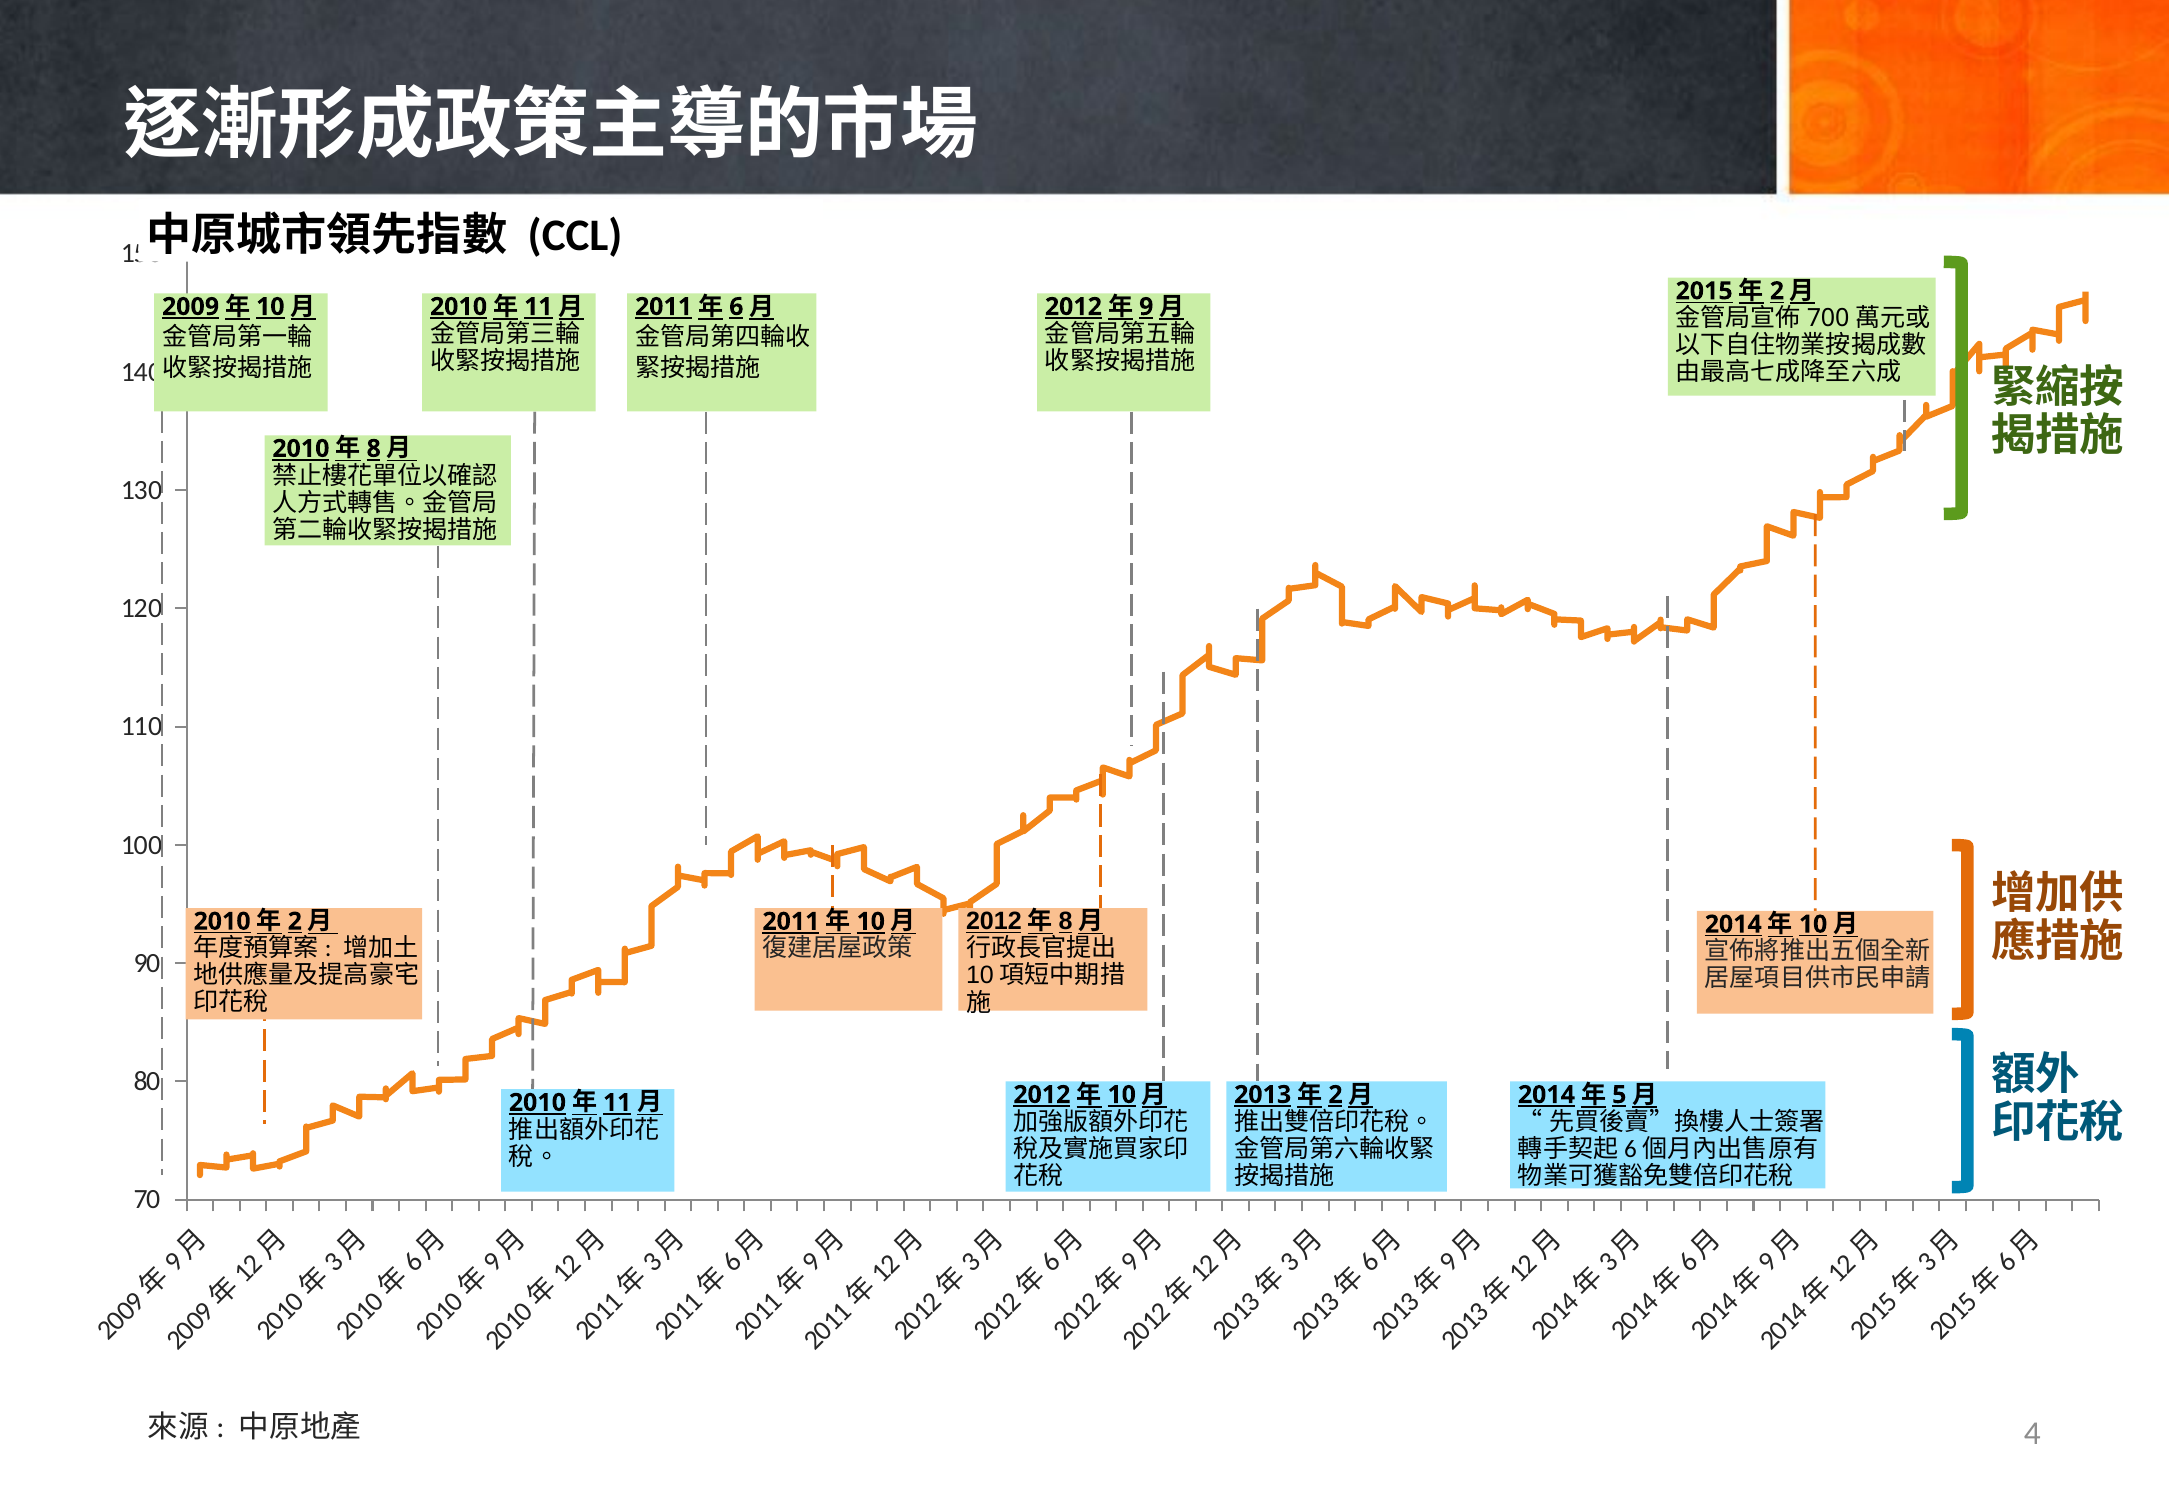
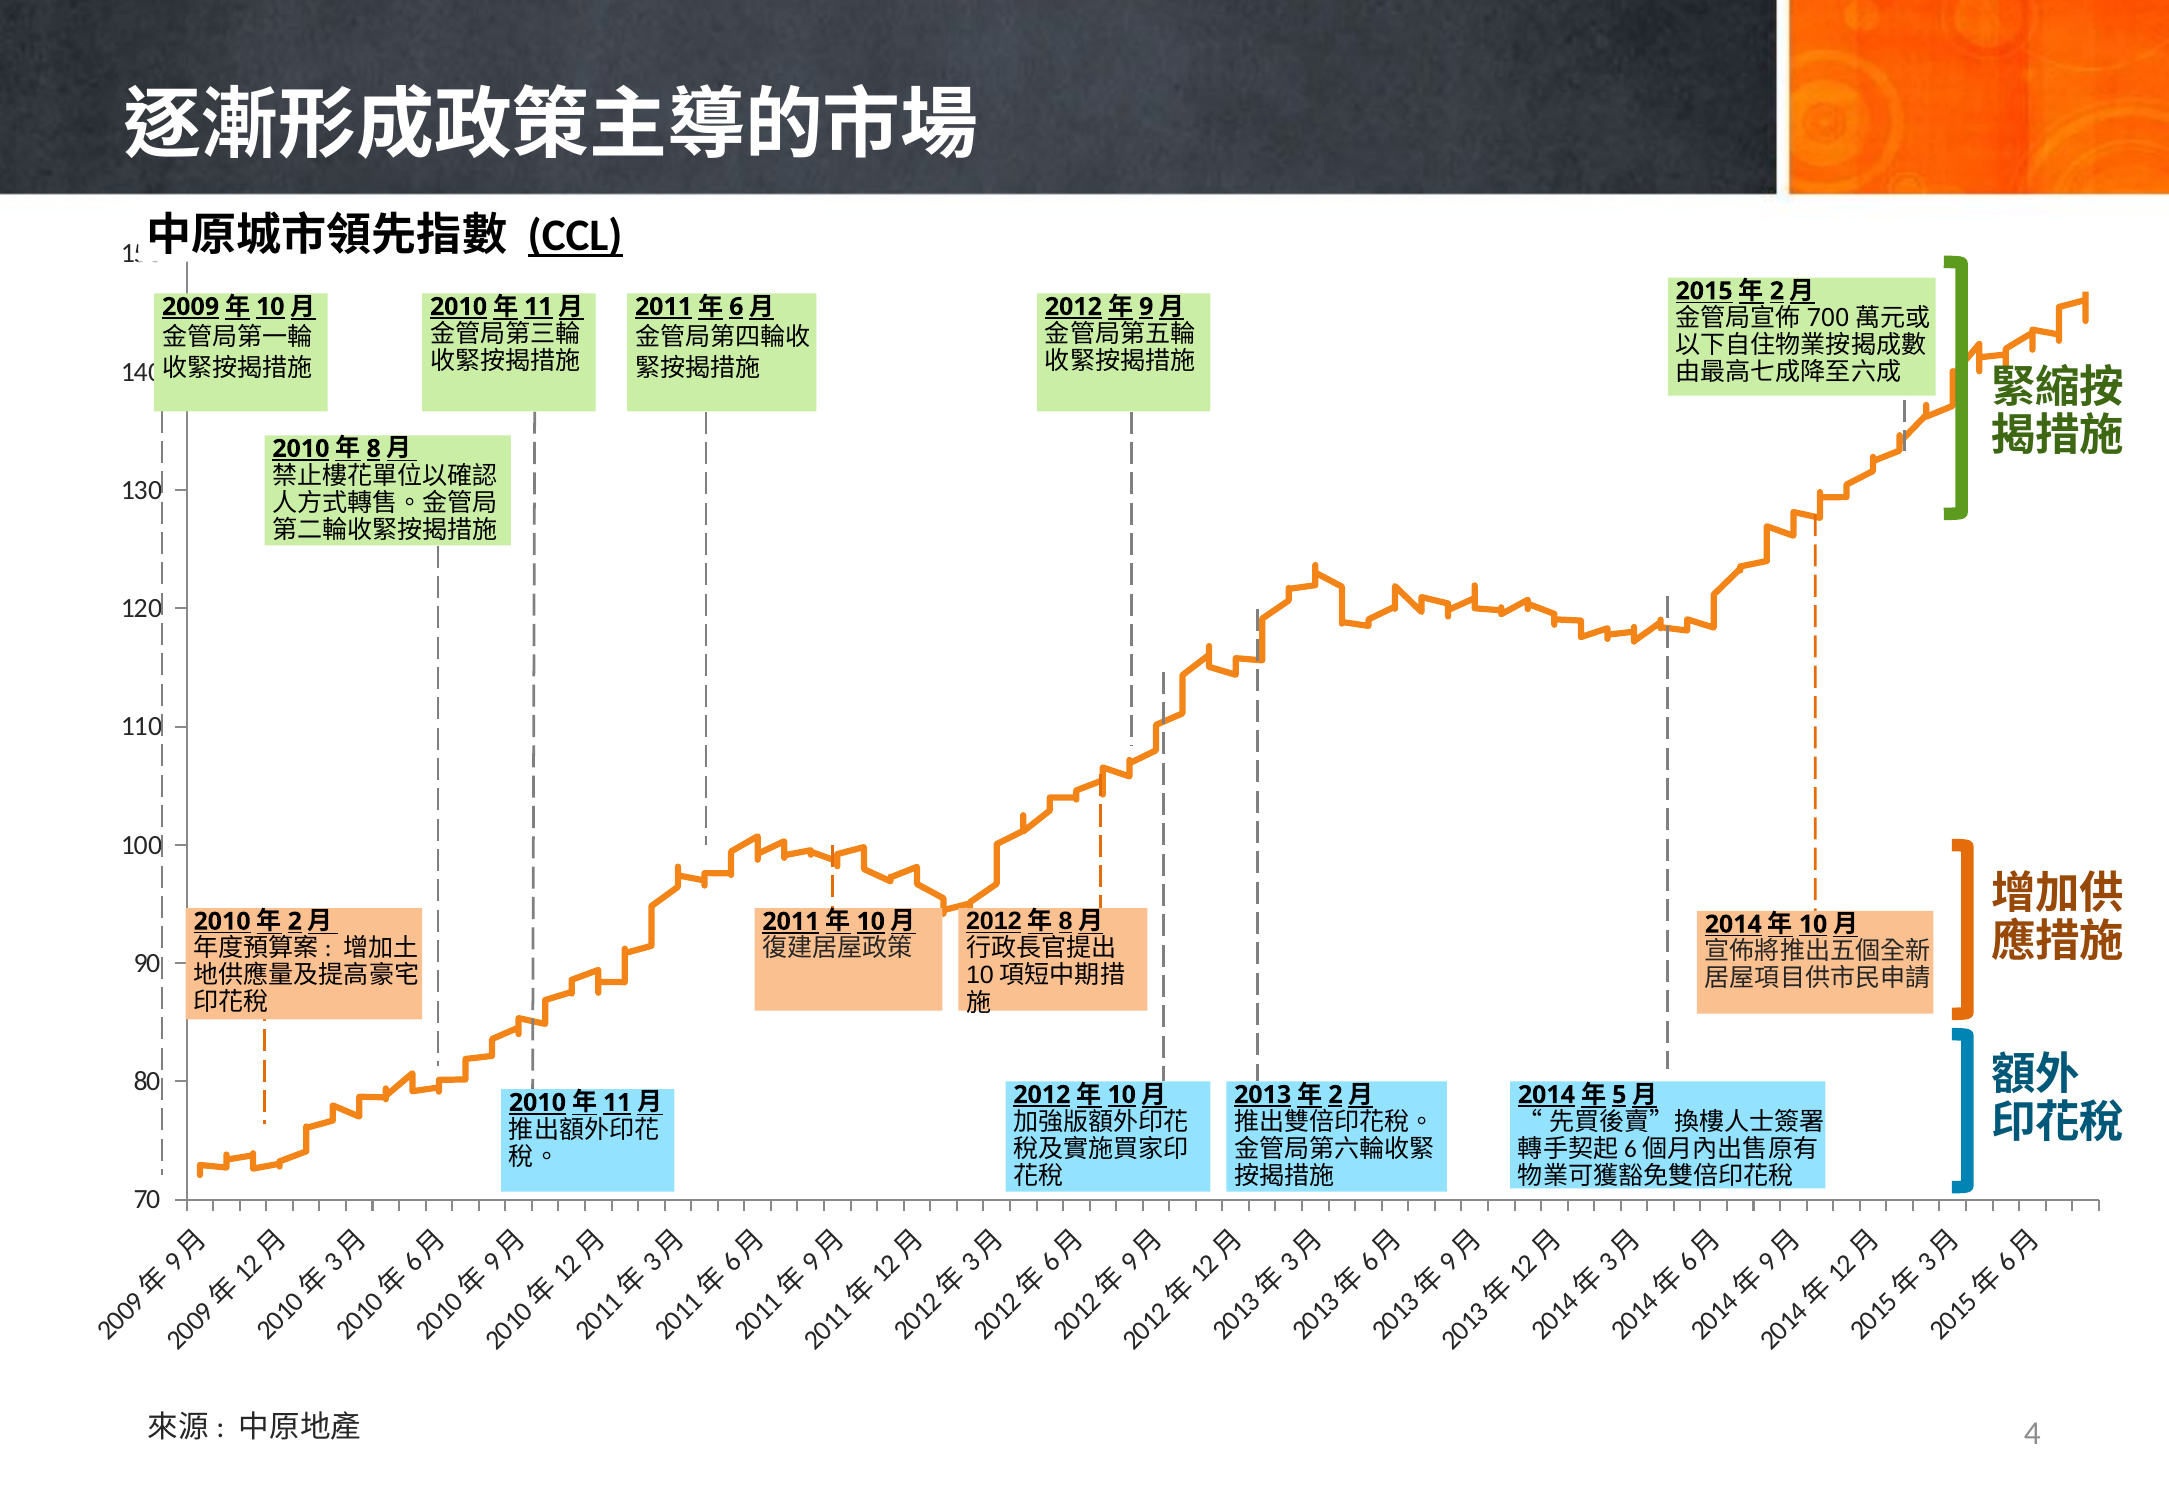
CCL underline: none -> present (575, 236)
